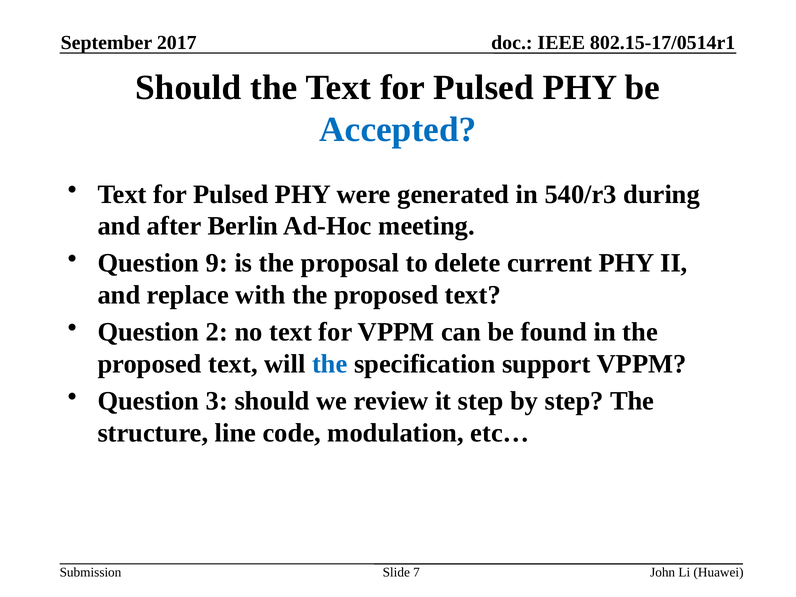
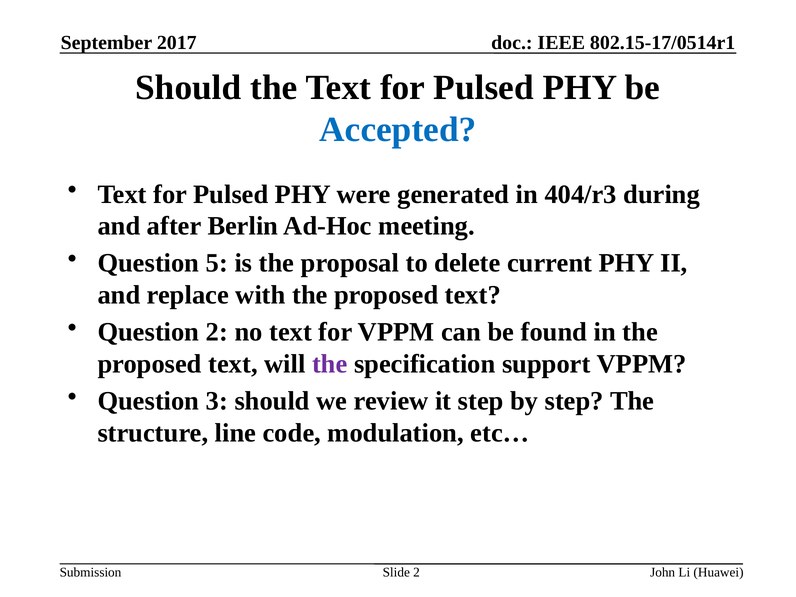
540/r3: 540/r3 -> 404/r3 (581, 194)
9: 9 -> 5 (217, 263)
the colour: blue -> purple (330, 364)
Slide 7: 7 -> 2 (417, 573)
